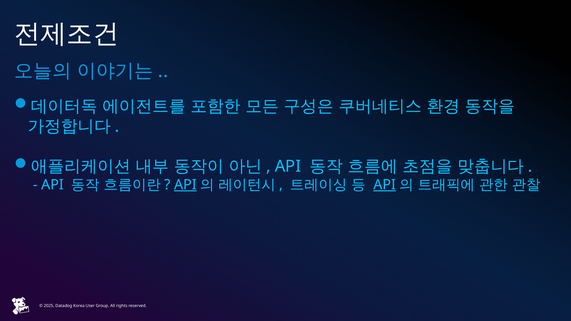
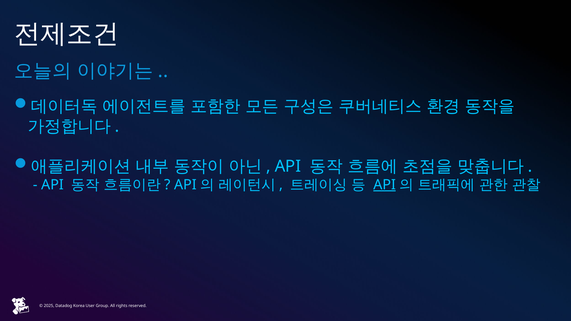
API underline: present -> none (185, 185)
